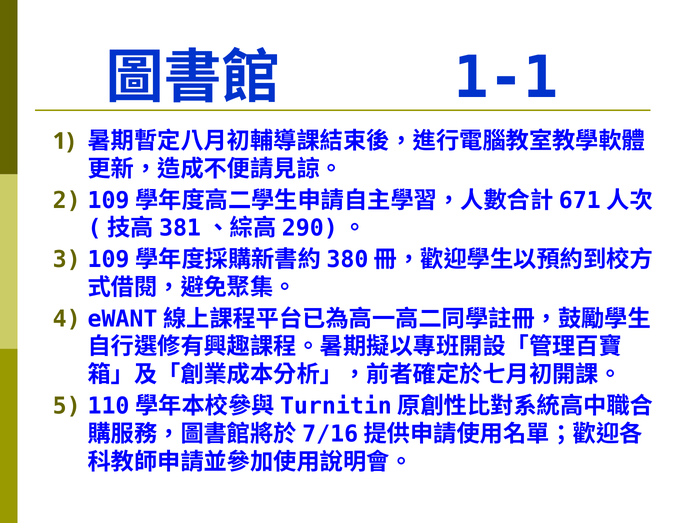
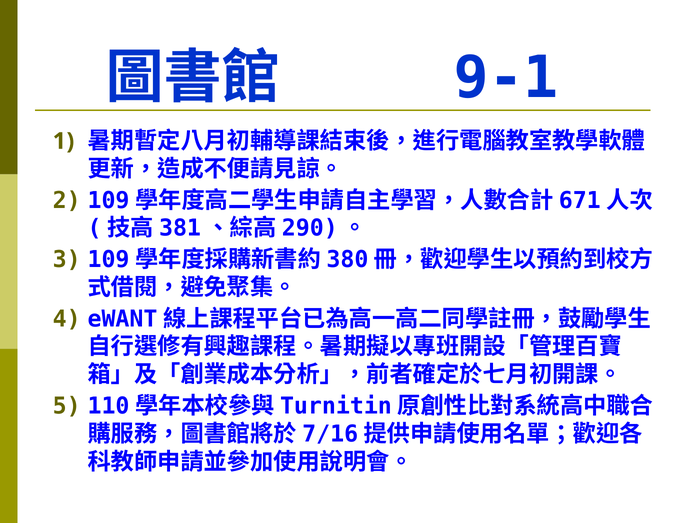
1-1: 1-1 -> 9-1 (506, 78)
